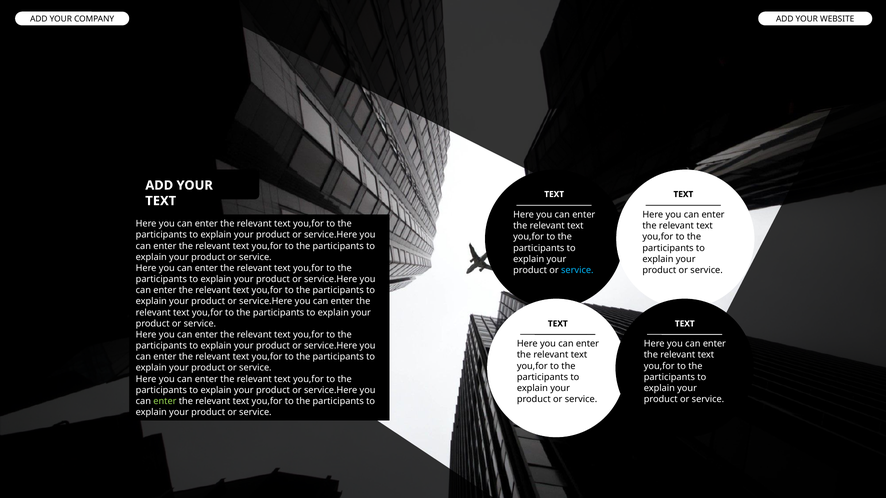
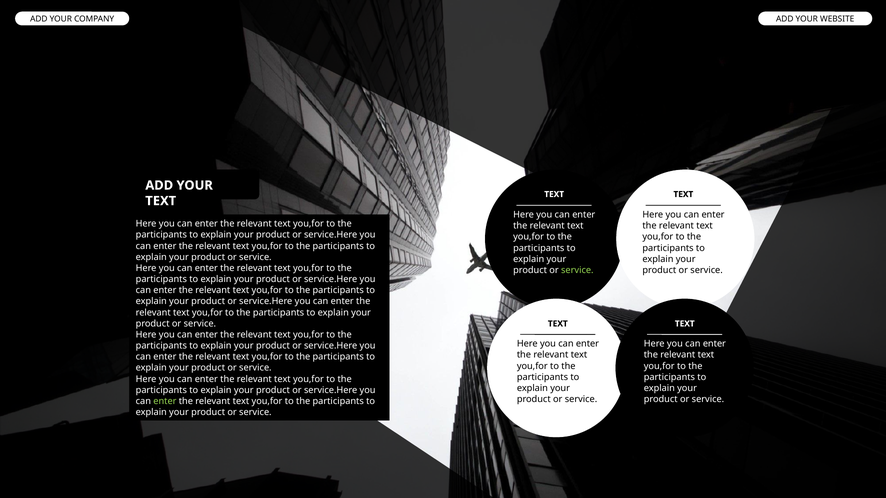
service colour: light blue -> light green (577, 270)
